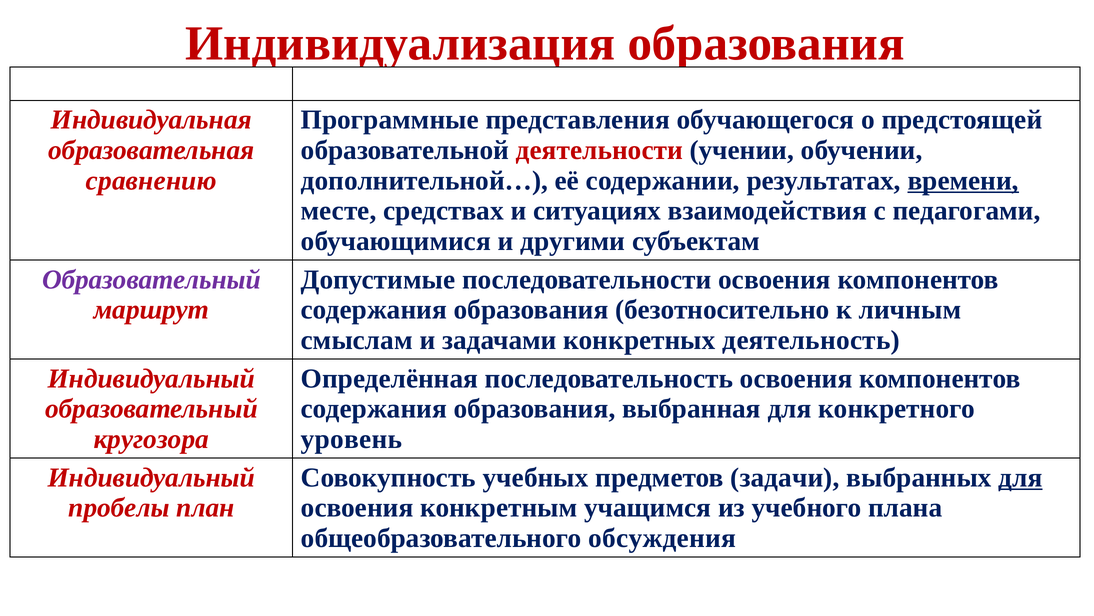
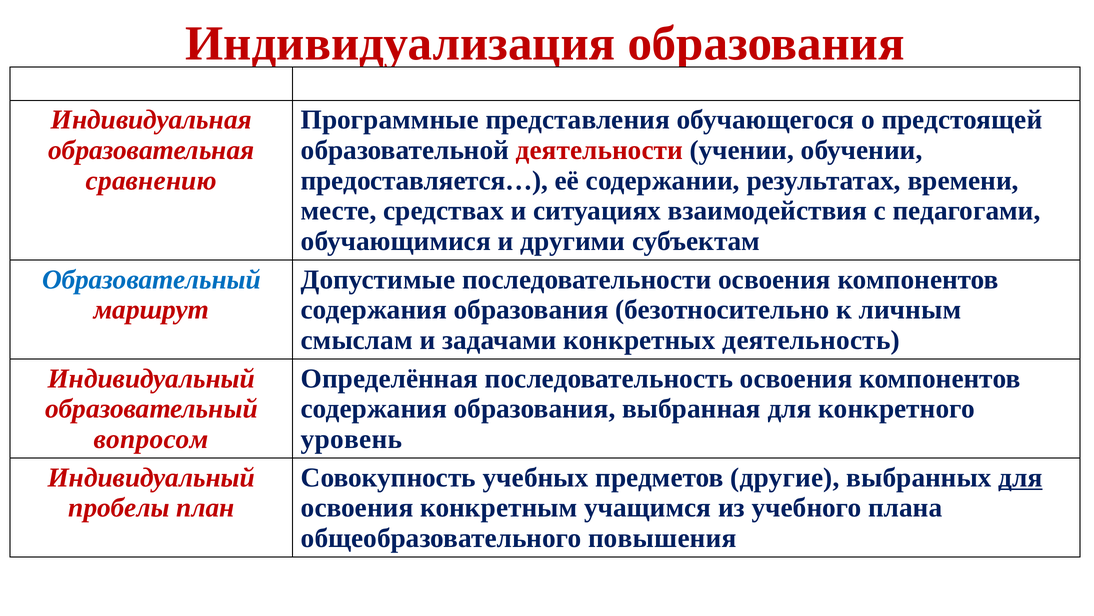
дополнительной…: дополнительной… -> предоставляется… (425, 180)
времени underline: present -> none (963, 180)
Образовательный colour: purple -> blue (151, 279)
кругозора: кругозора -> вопросом (151, 439)
задачи: задачи -> другие (785, 477)
обсуждения: обсуждения -> повышения (662, 538)
